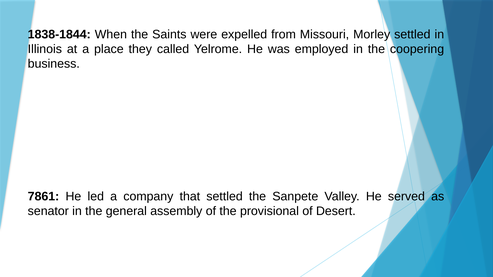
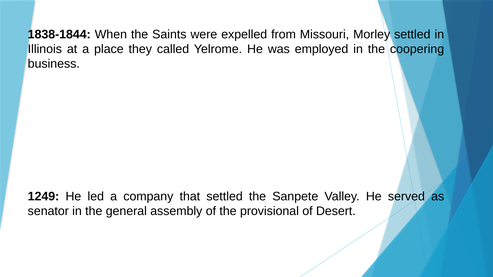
7861: 7861 -> 1249 (43, 196)
